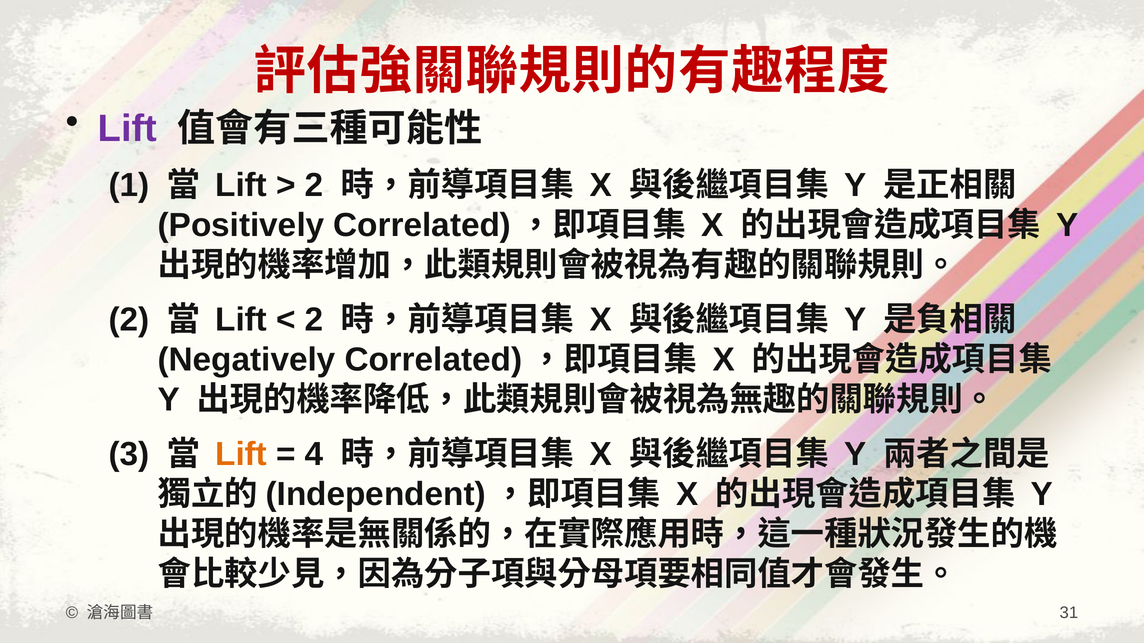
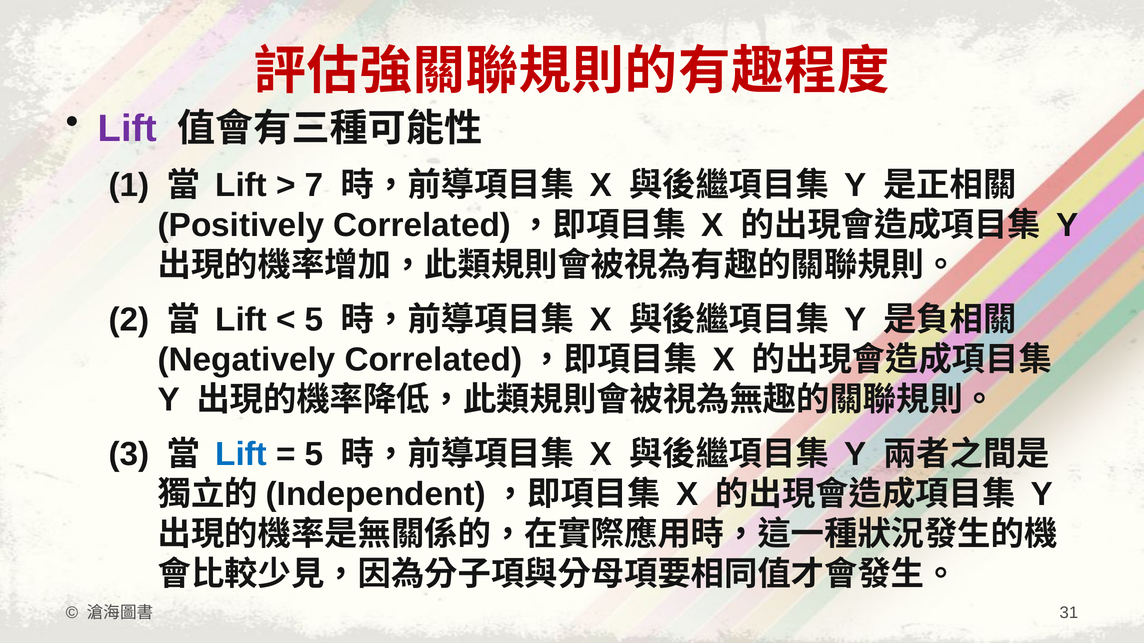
2: 2 -> 7 (314, 186)
2: 2 -> 5 (314, 320)
Lift colour: orange -> blue (241, 455)
4: 4 -> 5 (314, 455)
